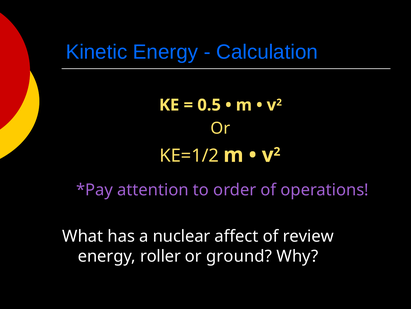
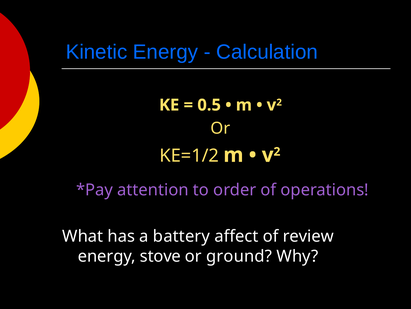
nuclear: nuclear -> battery (182, 236)
roller: roller -> stove (160, 256)
